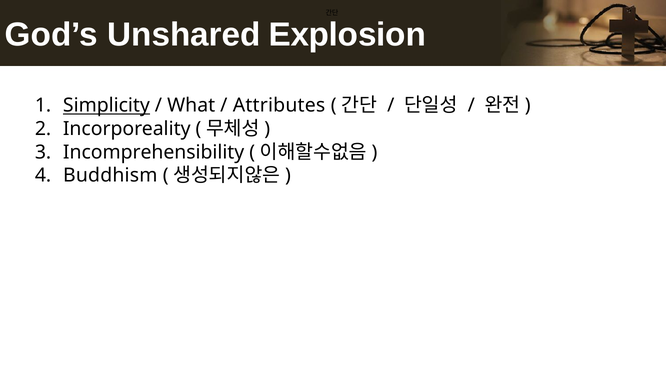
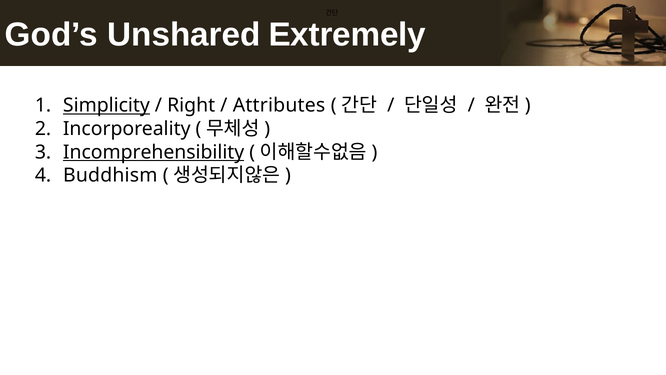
Explosion: Explosion -> Extremely (347, 35)
What: What -> Right (191, 105)
Incomprehensibility underline: none -> present (154, 152)
